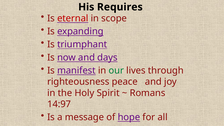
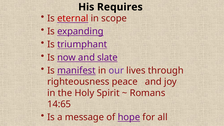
days: days -> slate (107, 57)
our colour: green -> purple (116, 71)
14:97: 14:97 -> 14:65 (59, 104)
